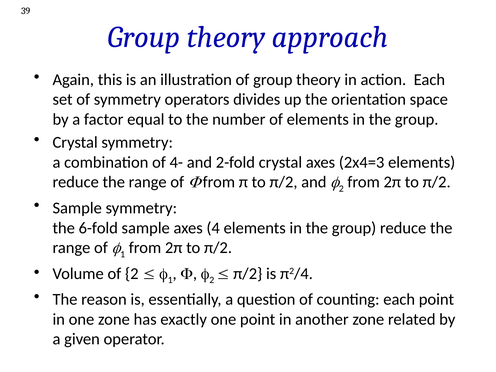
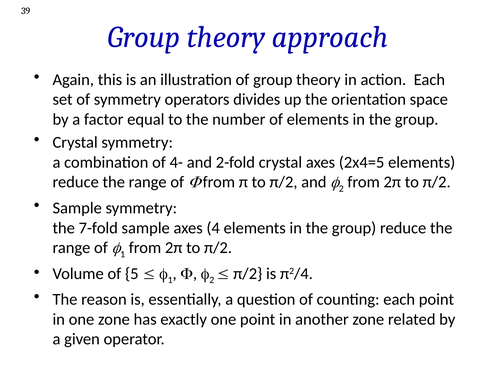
2x4=3: 2x4=3 -> 2x4=5 (362, 162)
6-fold: 6-fold -> 7-fold (98, 228)
of 2: 2 -> 5 (132, 274)
